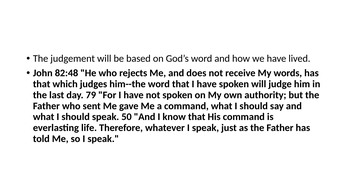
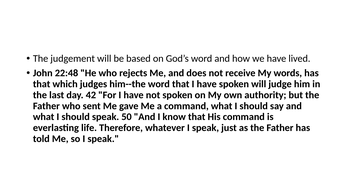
82:48: 82:48 -> 22:48 (67, 73)
79: 79 -> 42 (91, 95)
